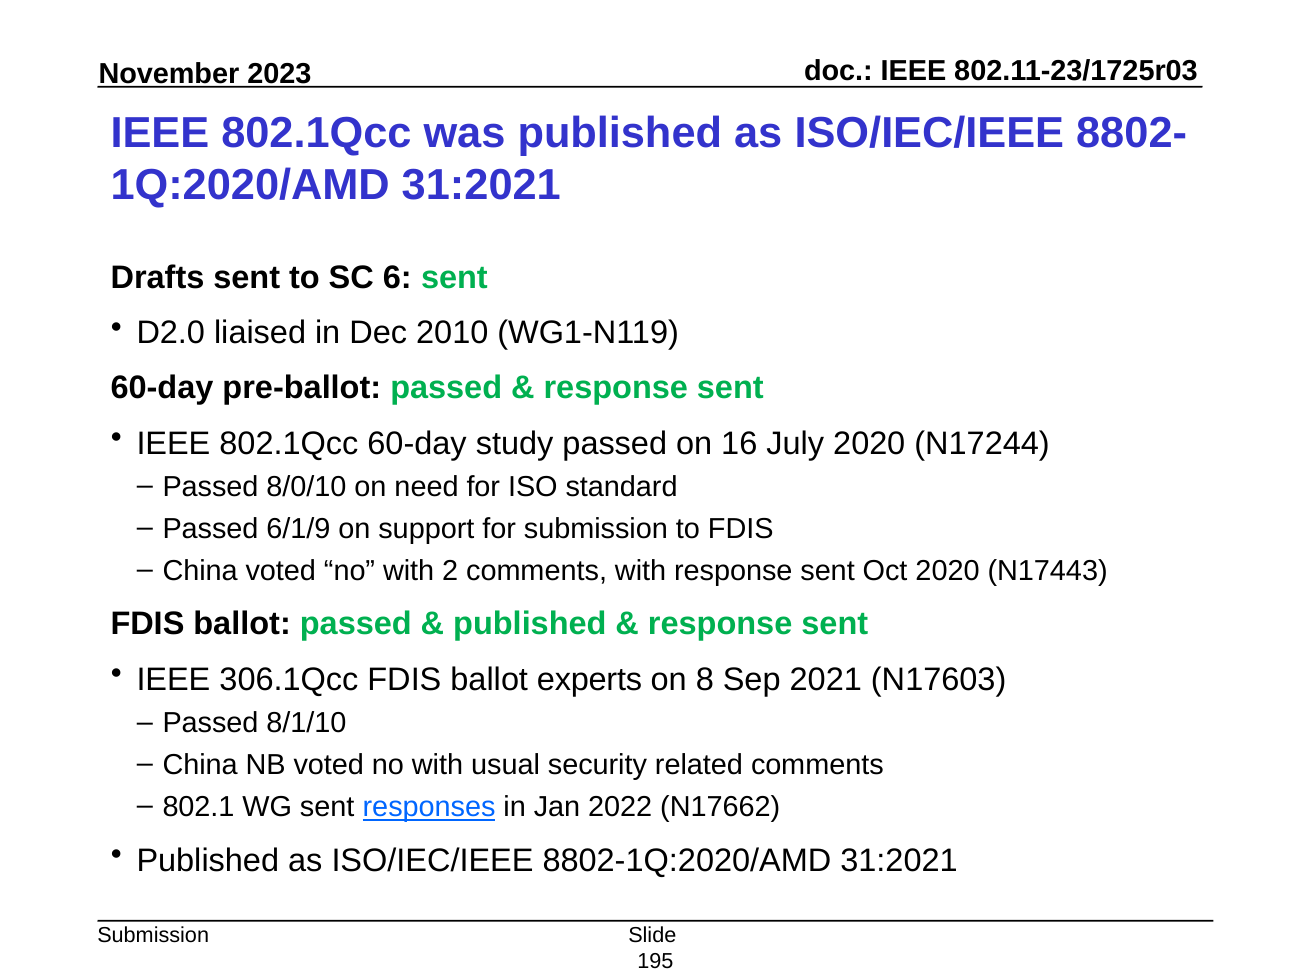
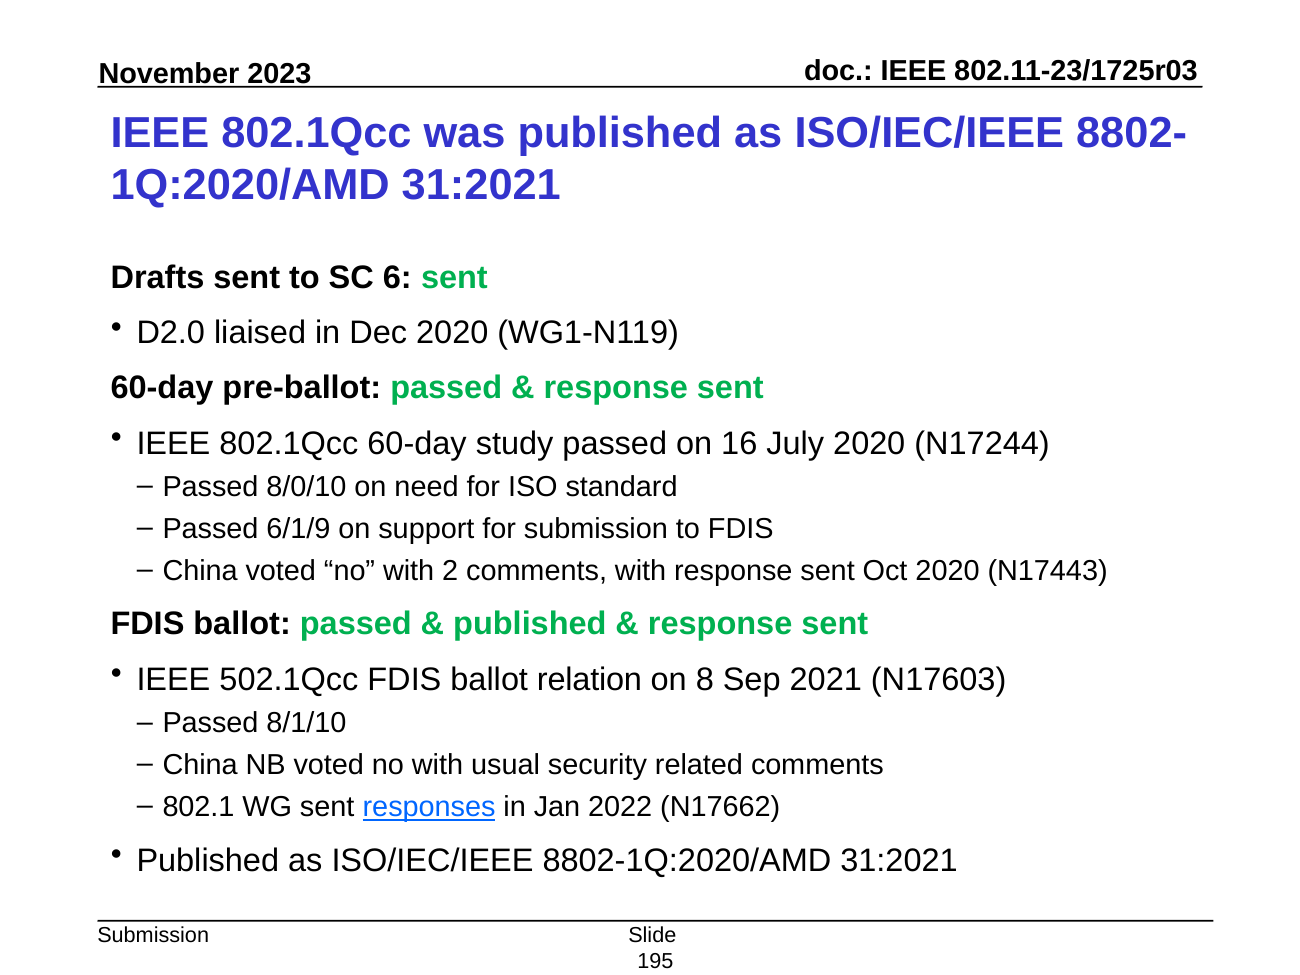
Dec 2010: 2010 -> 2020 (452, 333)
306.1Qcc: 306.1Qcc -> 502.1Qcc (289, 679)
experts: experts -> relation (589, 679)
